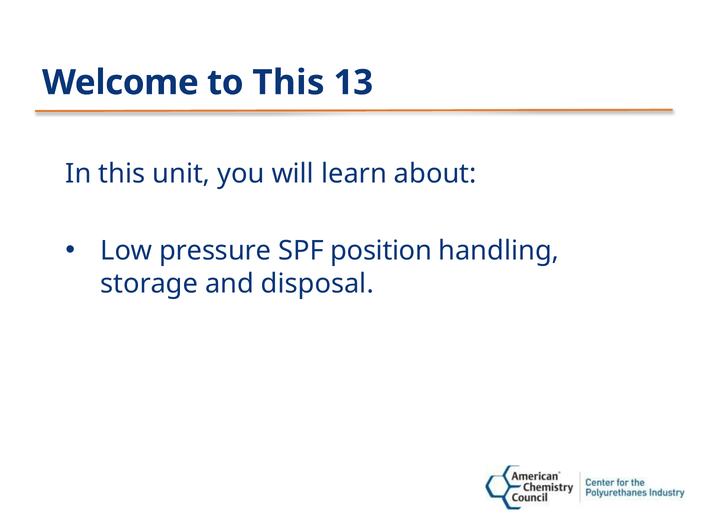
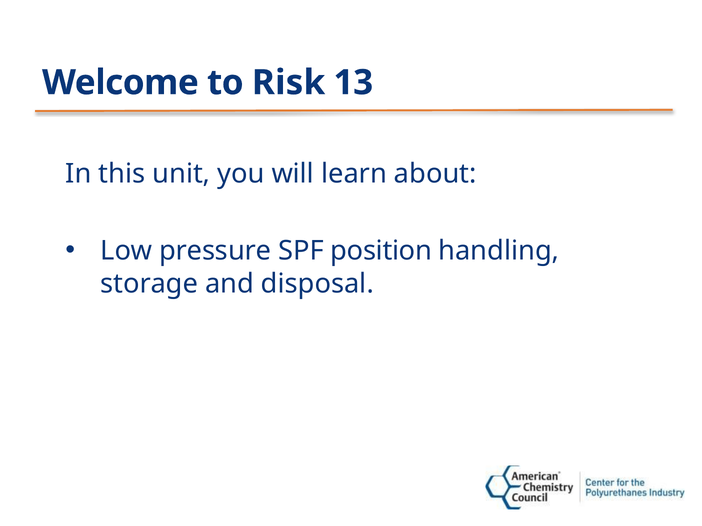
to This: This -> Risk (289, 83)
